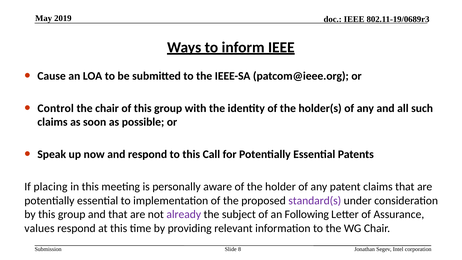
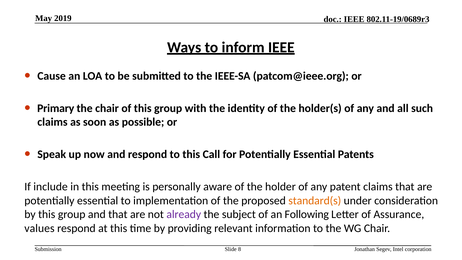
Control: Control -> Primary (56, 108)
placing: placing -> include (51, 187)
standard(s colour: purple -> orange (315, 201)
